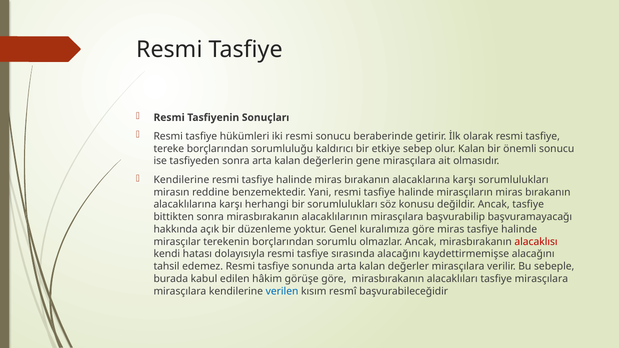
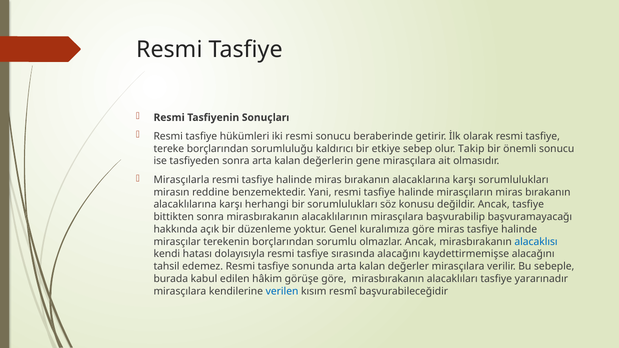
olur Kalan: Kalan -> Takip (471, 149)
Kendilerine: Kendilerine -> Mirasçılarla (181, 180)
alacaklısı colour: red -> blue (536, 242)
tasfiye mirasçılara: mirasçılara -> yararınadır (541, 279)
